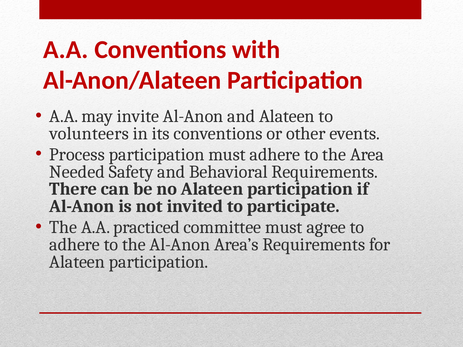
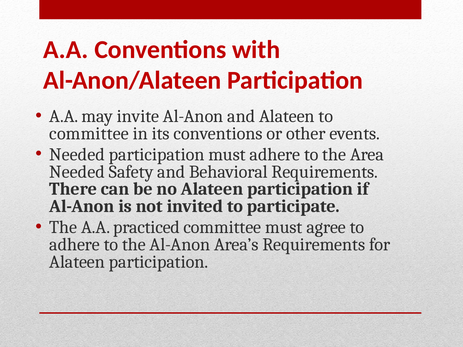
volunteers: volunteers -> committee (89, 134)
Process: Process -> Needed (77, 155)
